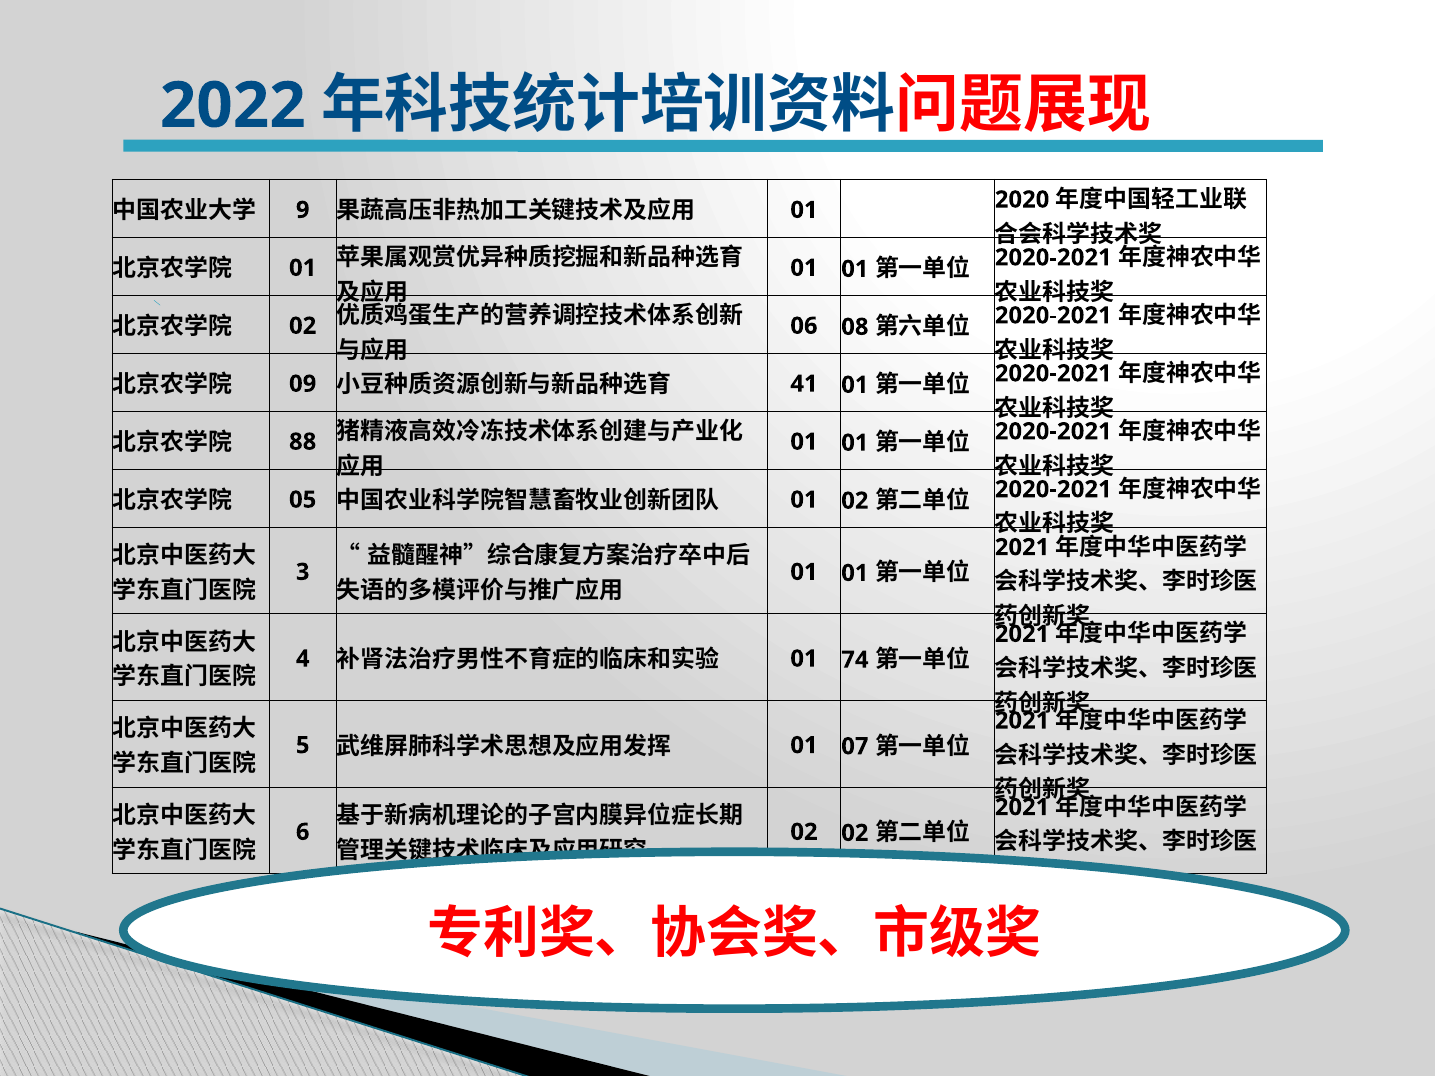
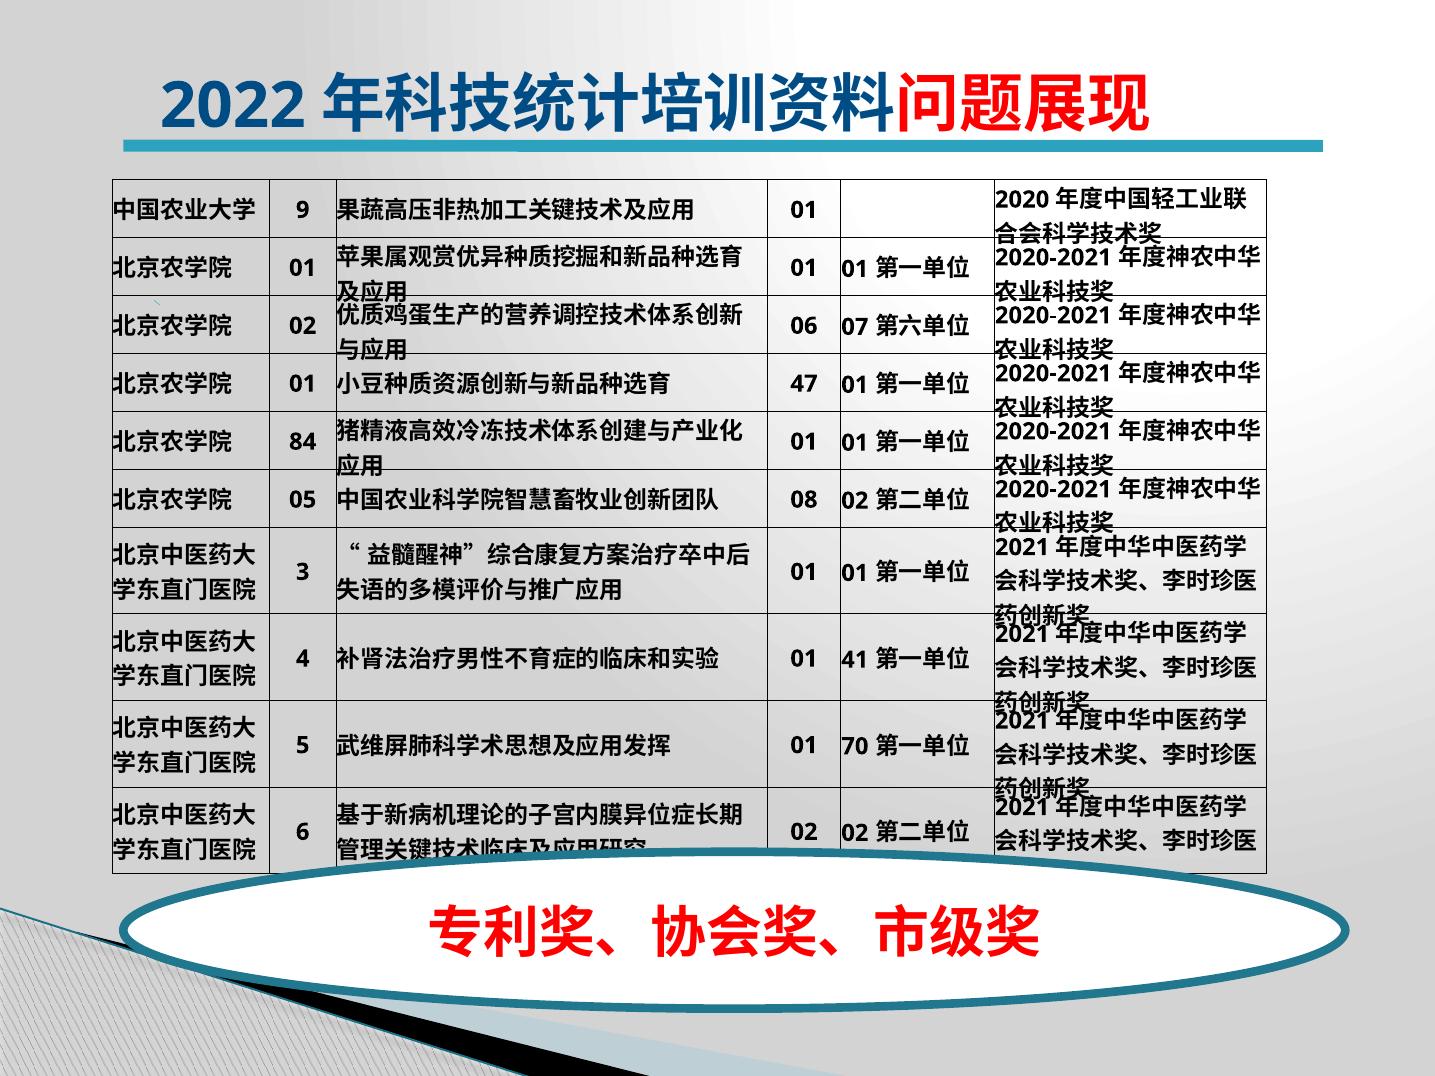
08: 08 -> 07 (855, 327)
09: 09 -> 01 (303, 384)
41: 41 -> 47 (804, 384)
88: 88 -> 84 (303, 442)
01: 01 -> 08 (804, 500)
74: 74 -> 41 (855, 660)
07: 07 -> 70 (855, 747)
